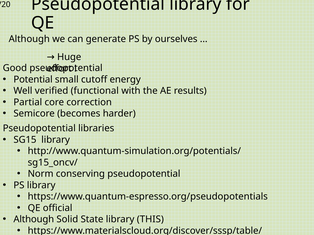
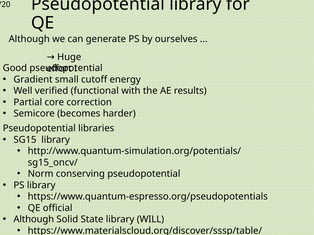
Potential: Potential -> Gradient (33, 80)
THIS: THIS -> WILL (150, 220)
